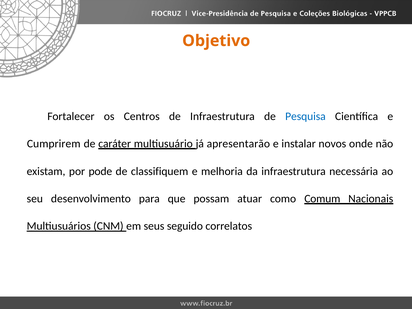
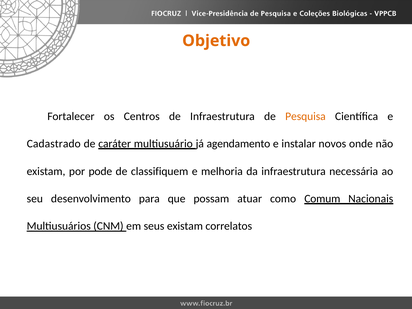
Pesquisa colour: blue -> orange (305, 116)
Cumprirem: Cumprirem -> Cadastrado (54, 144)
apresentarão: apresentarão -> agendamento (238, 144)
seus seguido: seguido -> existam (185, 226)
